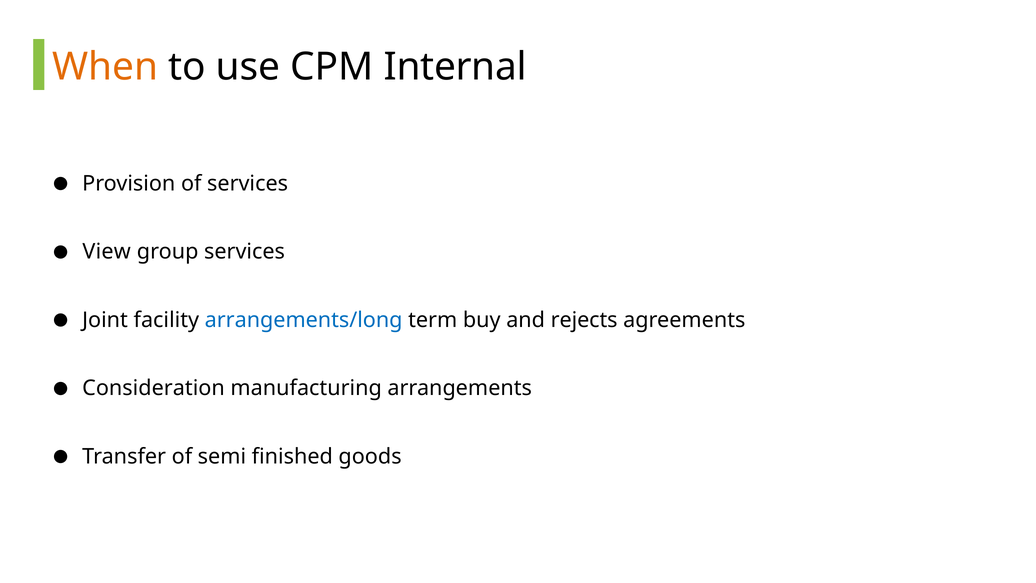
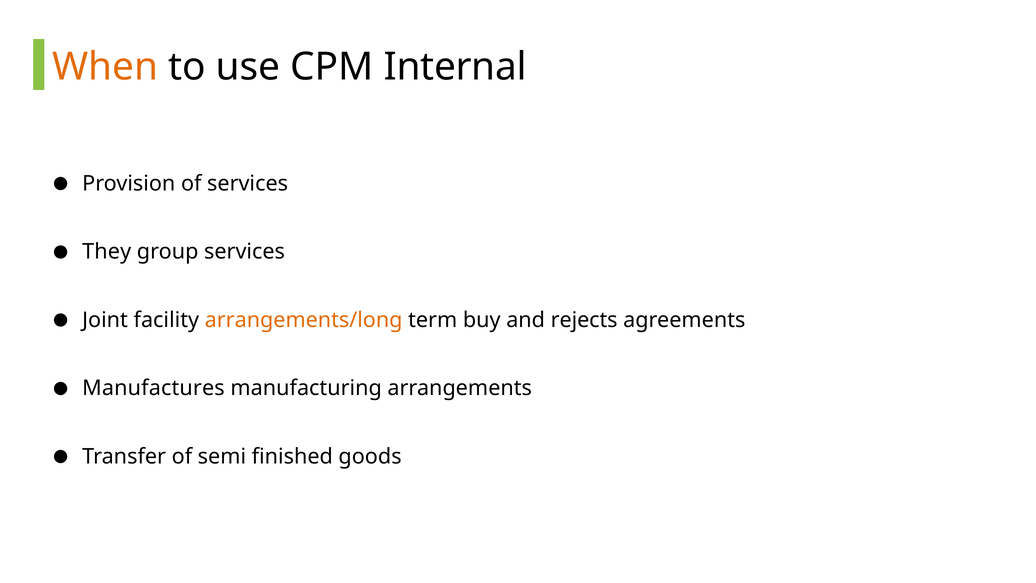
View: View -> They (107, 252)
arrangements/long colour: blue -> orange (304, 320)
Consideration: Consideration -> Manufactures (153, 388)
